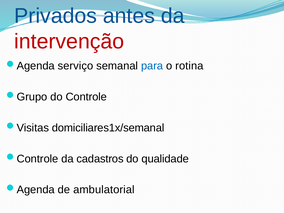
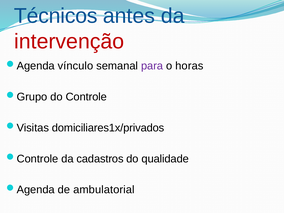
Privados: Privados -> Técnicos (56, 16)
serviço: serviço -> vínculo (75, 66)
para colour: blue -> purple (152, 66)
o rotina: rotina -> horas (189, 66)
domiciliares1x/semanal: domiciliares1x/semanal -> domiciliares1x/privados (108, 128)
